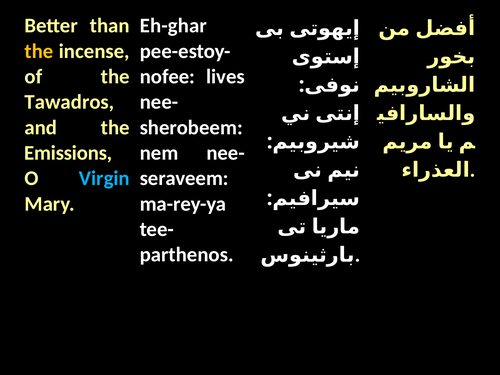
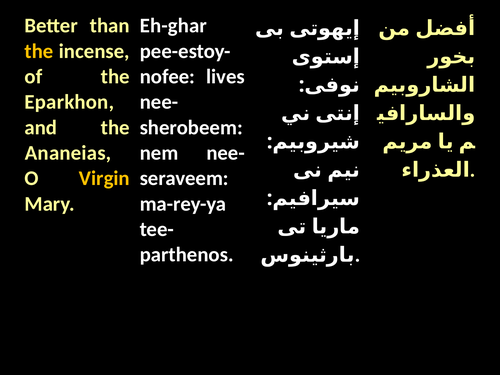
Tawadros: Tawadros -> Eparkhon (69, 102)
Emissions: Emissions -> Ananeias (68, 153)
Virgin colour: light blue -> yellow (104, 178)
